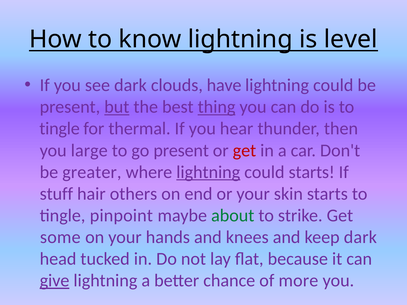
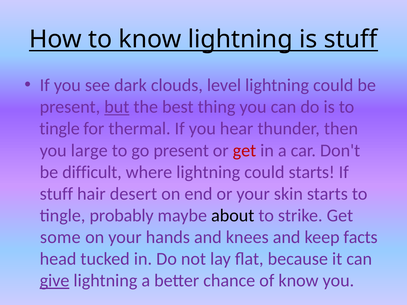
is level: level -> stuff (351, 39)
have: have -> level (224, 85)
thing underline: present -> none (217, 107)
greater: greater -> difficult (92, 172)
lightning underline: present -> none (208, 172)
others: others -> desert (133, 194)
pinpoint: pinpoint -> probably (122, 216)
about colour: green -> black (233, 216)
keep dark: dark -> facts (361, 237)
of more: more -> know (299, 281)
